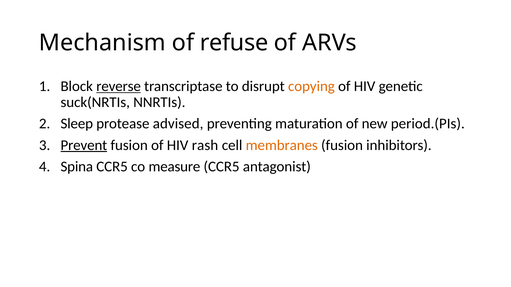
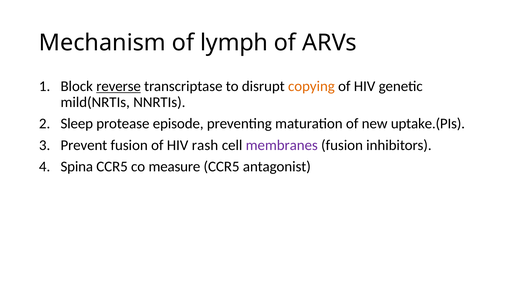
refuse: refuse -> lymph (234, 43)
suck(NRTIs: suck(NRTIs -> mild(NRTIs (95, 102)
advised: advised -> episode (178, 124)
period.(PIs: period.(PIs -> uptake.(PIs (428, 124)
Prevent underline: present -> none (84, 145)
membranes colour: orange -> purple (282, 145)
